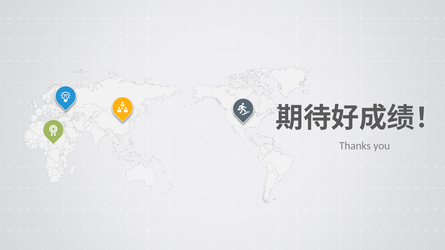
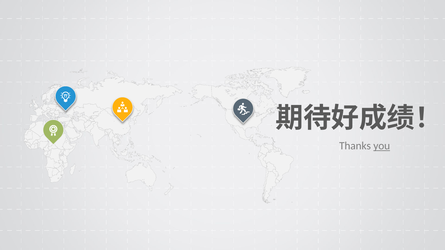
you underline: none -> present (382, 146)
